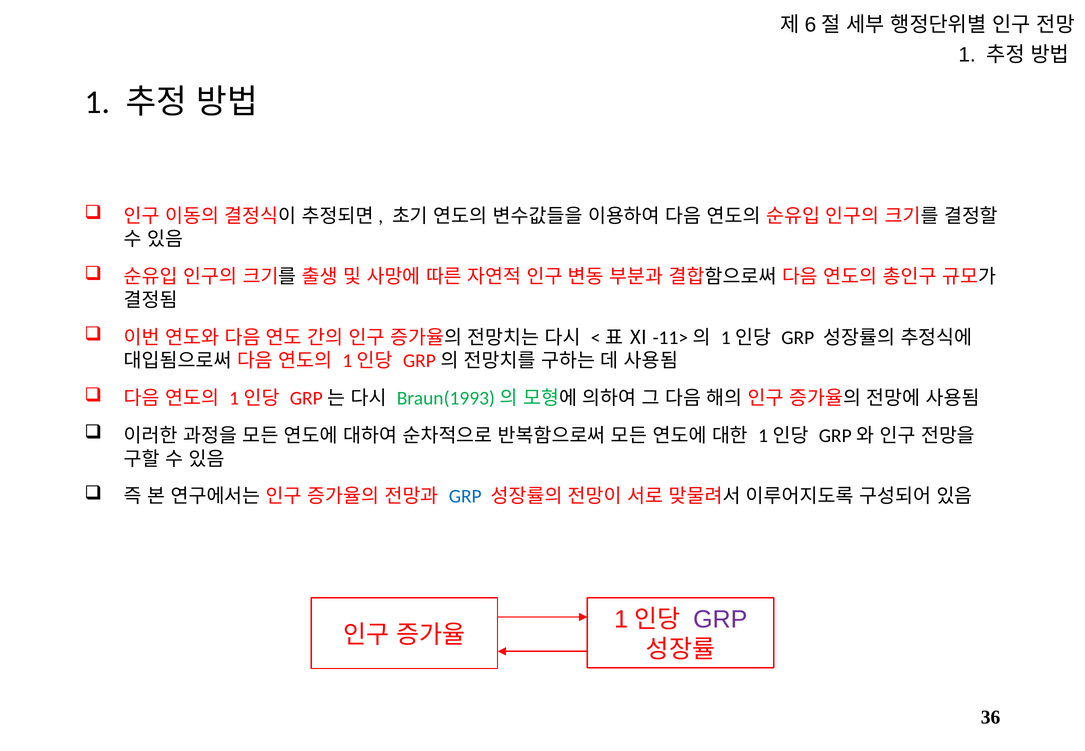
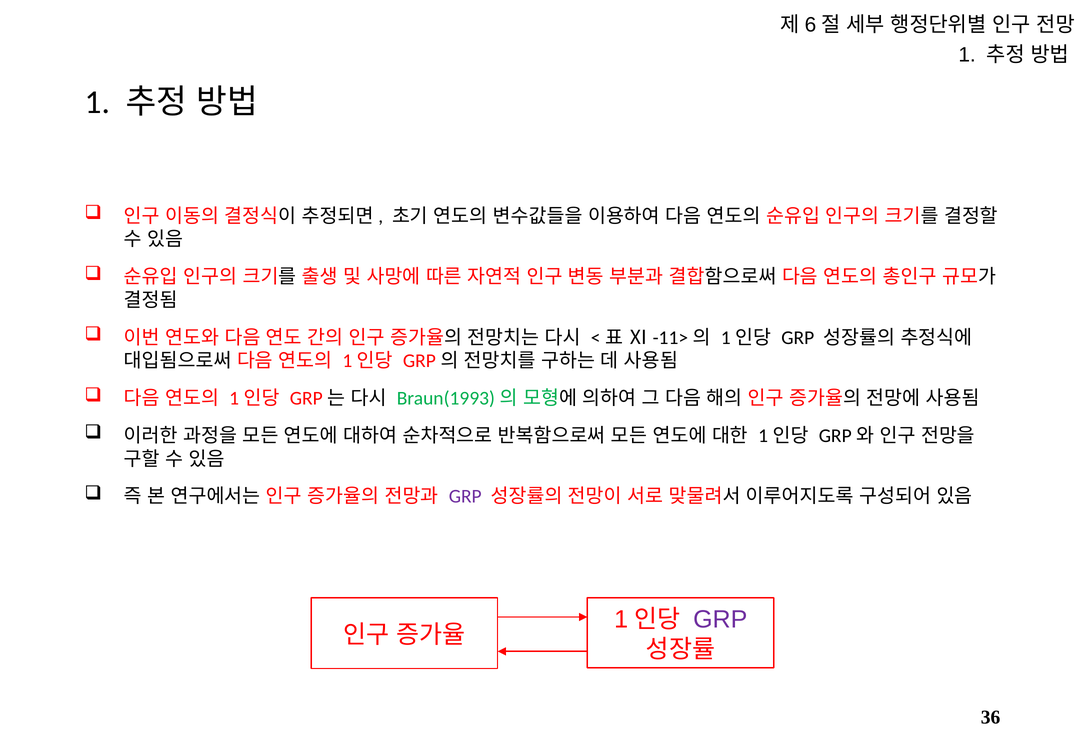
GRP colour: blue -> purple (465, 497)
